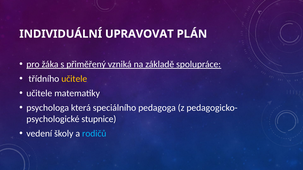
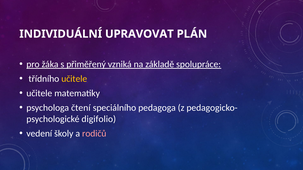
která: která -> čtení (81, 108)
stupnice: stupnice -> digifolio (99, 119)
rodičů colour: light blue -> pink (94, 134)
